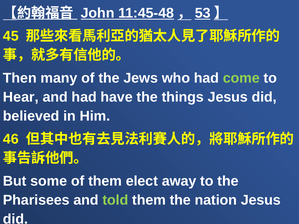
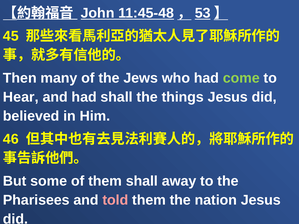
had have: have -> shall (117, 97)
them elect: elect -> shall (142, 181)
told colour: light green -> pink (115, 200)
